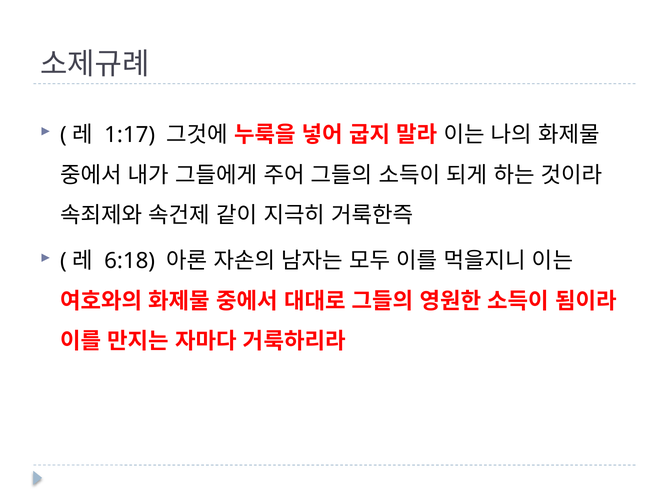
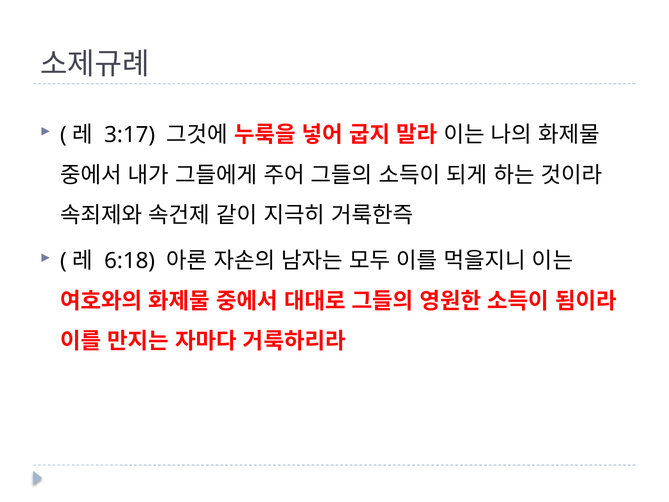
1:17: 1:17 -> 3:17 (130, 135)
